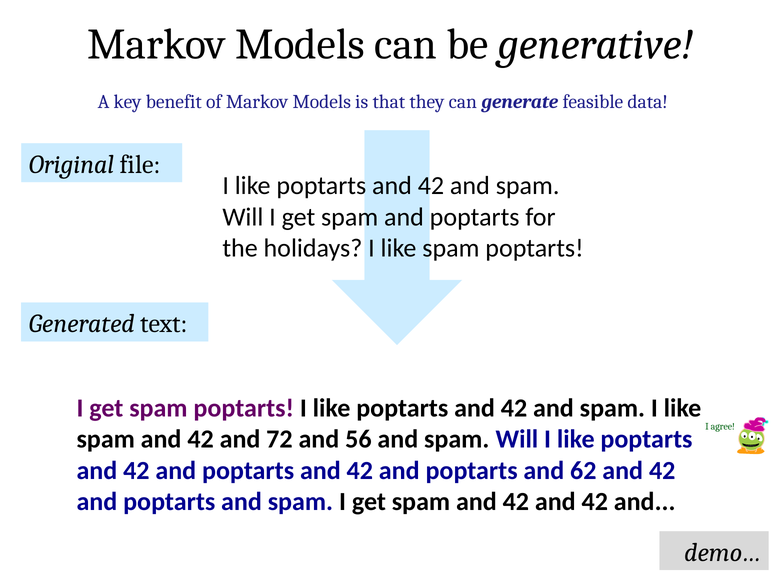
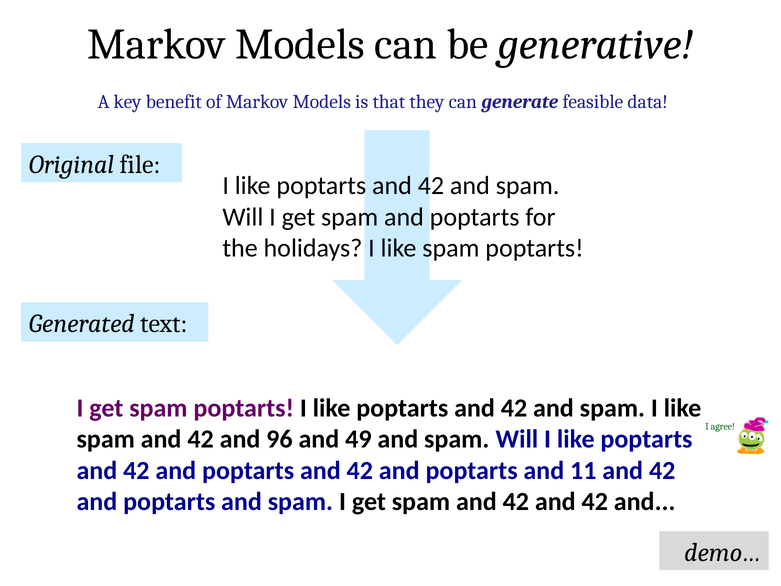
72: 72 -> 96 (279, 439)
56: 56 -> 49 (358, 439)
62: 62 -> 11 (583, 470)
